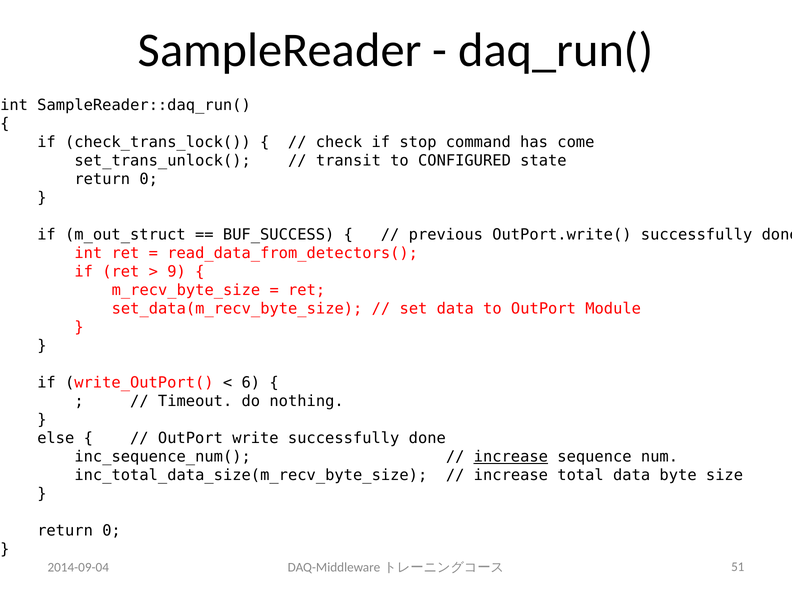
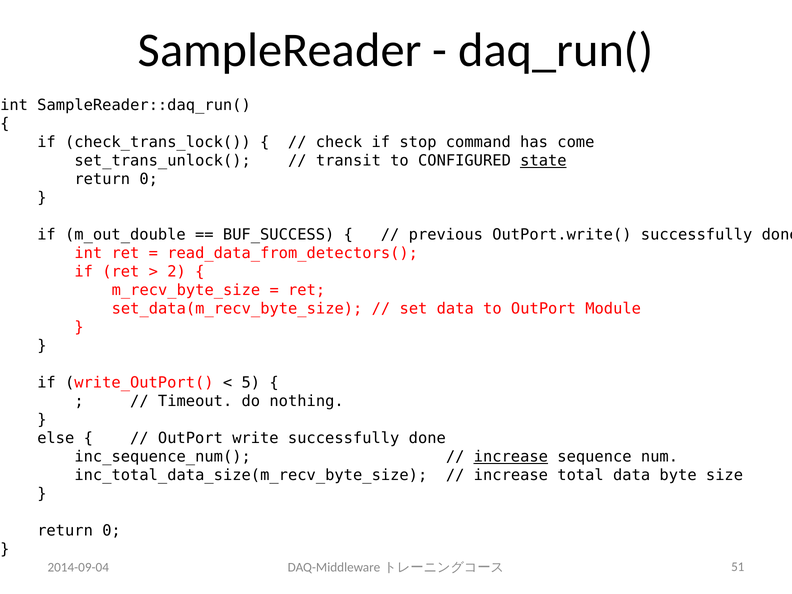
state underline: none -> present (543, 161)
m_out_struct: m_out_struct -> m_out_double (125, 235)
9: 9 -> 2 (177, 272)
6: 6 -> 5 (251, 383)
